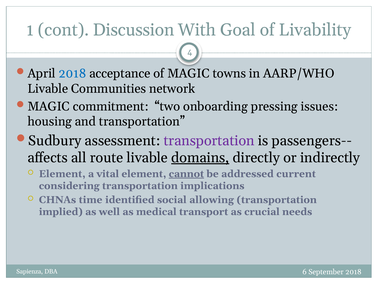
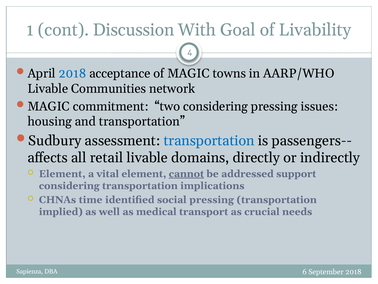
two onboarding: onboarding -> considering (216, 106)
transportation colour: purple -> blue (209, 140)
route: route -> retail (106, 157)
domains underline: present -> none (200, 157)
current: current -> support (296, 174)
social allowing: allowing -> pressing (212, 199)
